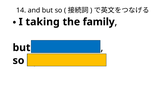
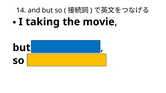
family: family -> movie (99, 22)
